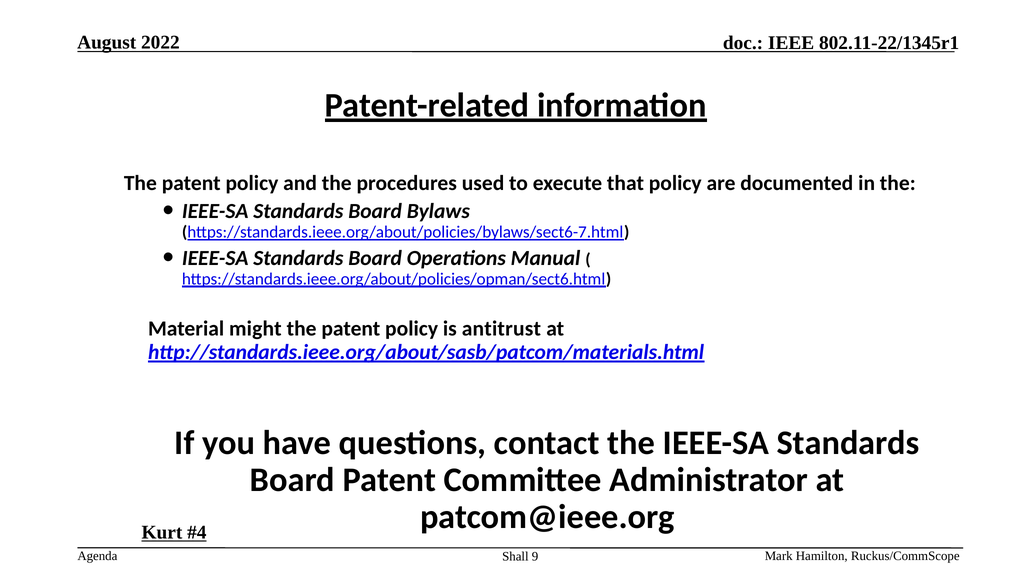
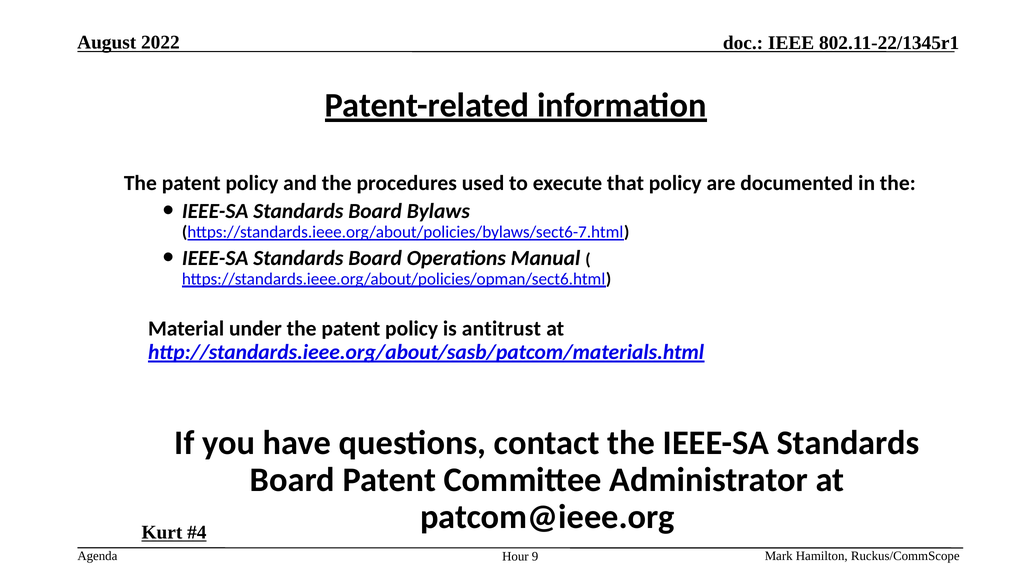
might: might -> under (255, 329)
Shall: Shall -> Hour (515, 557)
